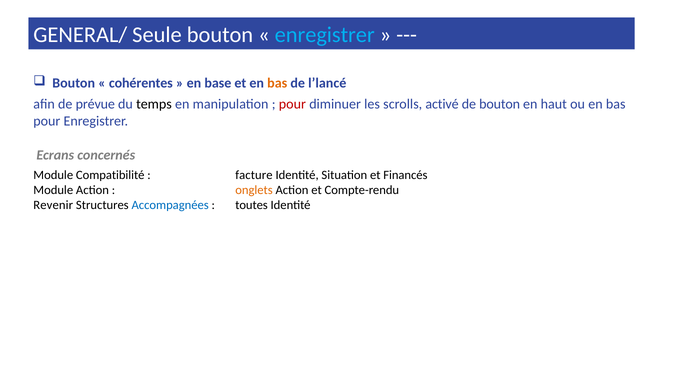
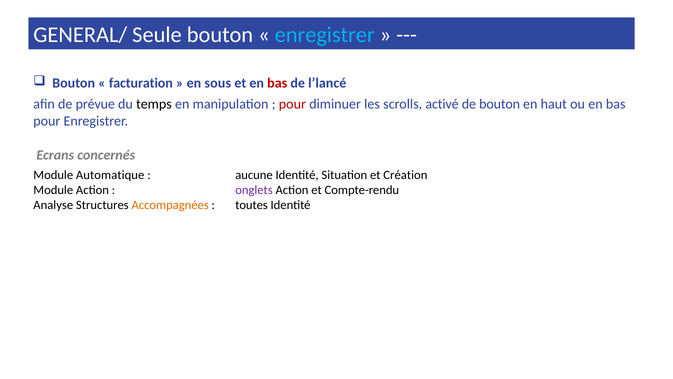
cohérentes: cohérentes -> facturation (141, 83)
base: base -> sous (218, 83)
bas colour: orange -> red (277, 83)
Compatibilité: Compatibilité -> Automatique (110, 175)
facture: facture -> aucune (254, 175)
Financés: Financés -> Création (405, 175)
onglets colour: orange -> purple (254, 190)
Revenir: Revenir -> Analyse (53, 205)
Accompagnées colour: blue -> orange (170, 205)
